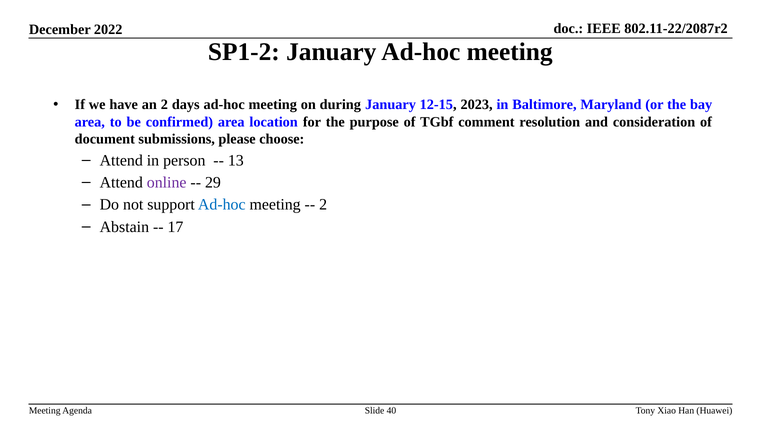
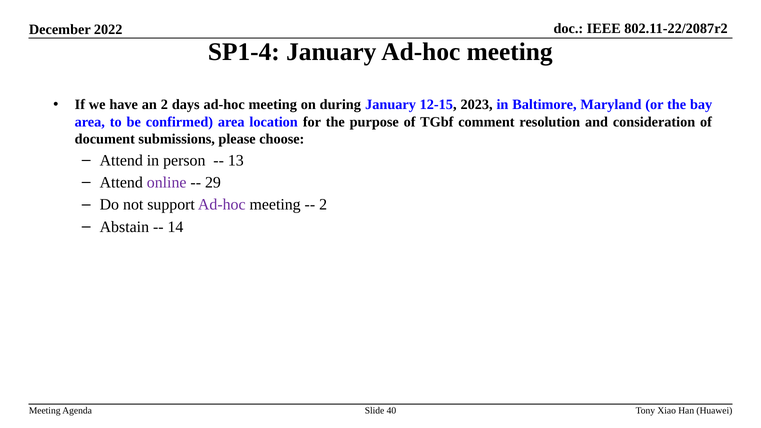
SP1-2: SP1-2 -> SP1-4 (244, 52)
Ad-hoc colour: blue -> purple (222, 205)
17: 17 -> 14 (175, 227)
